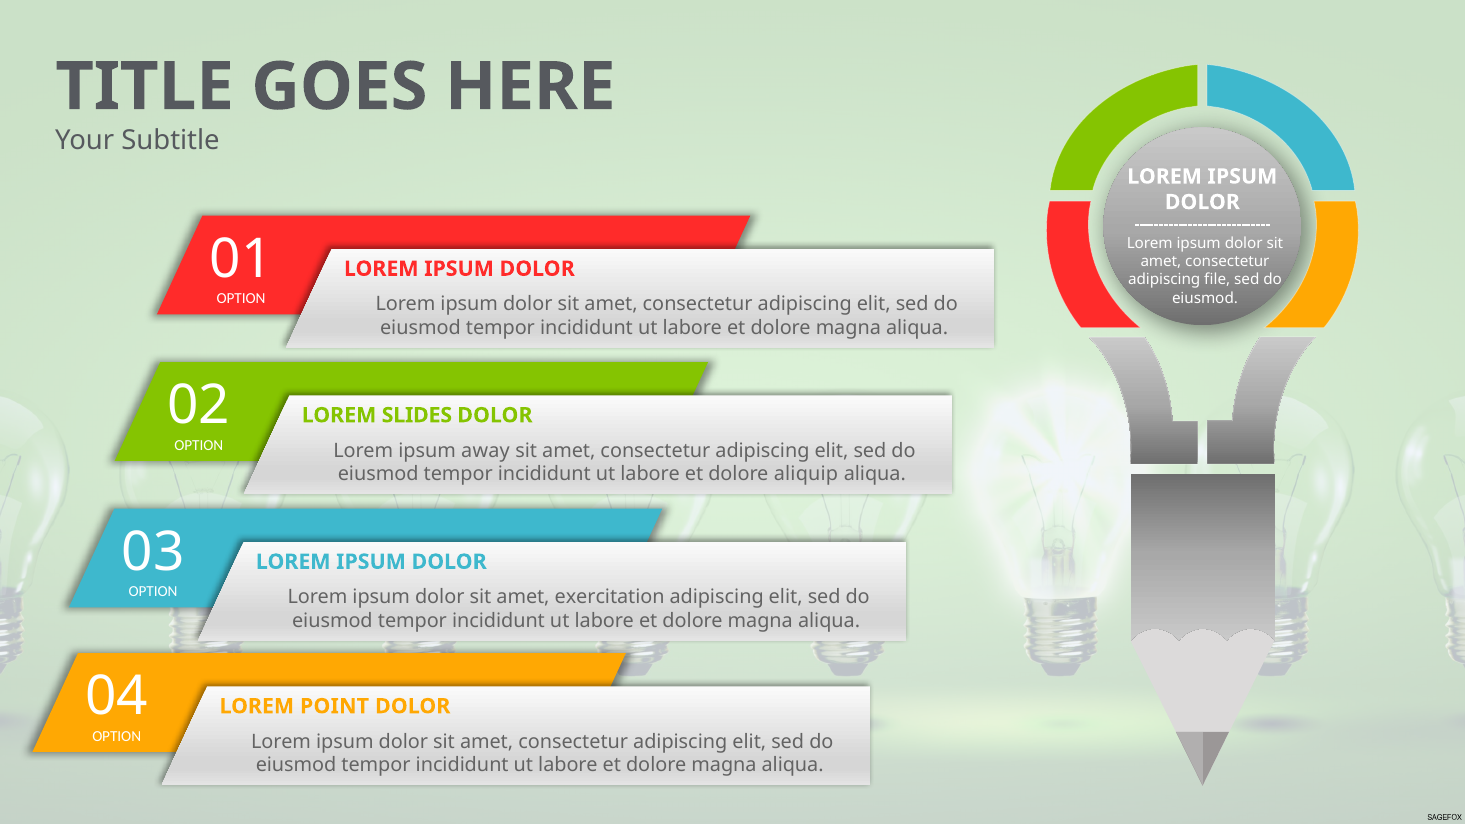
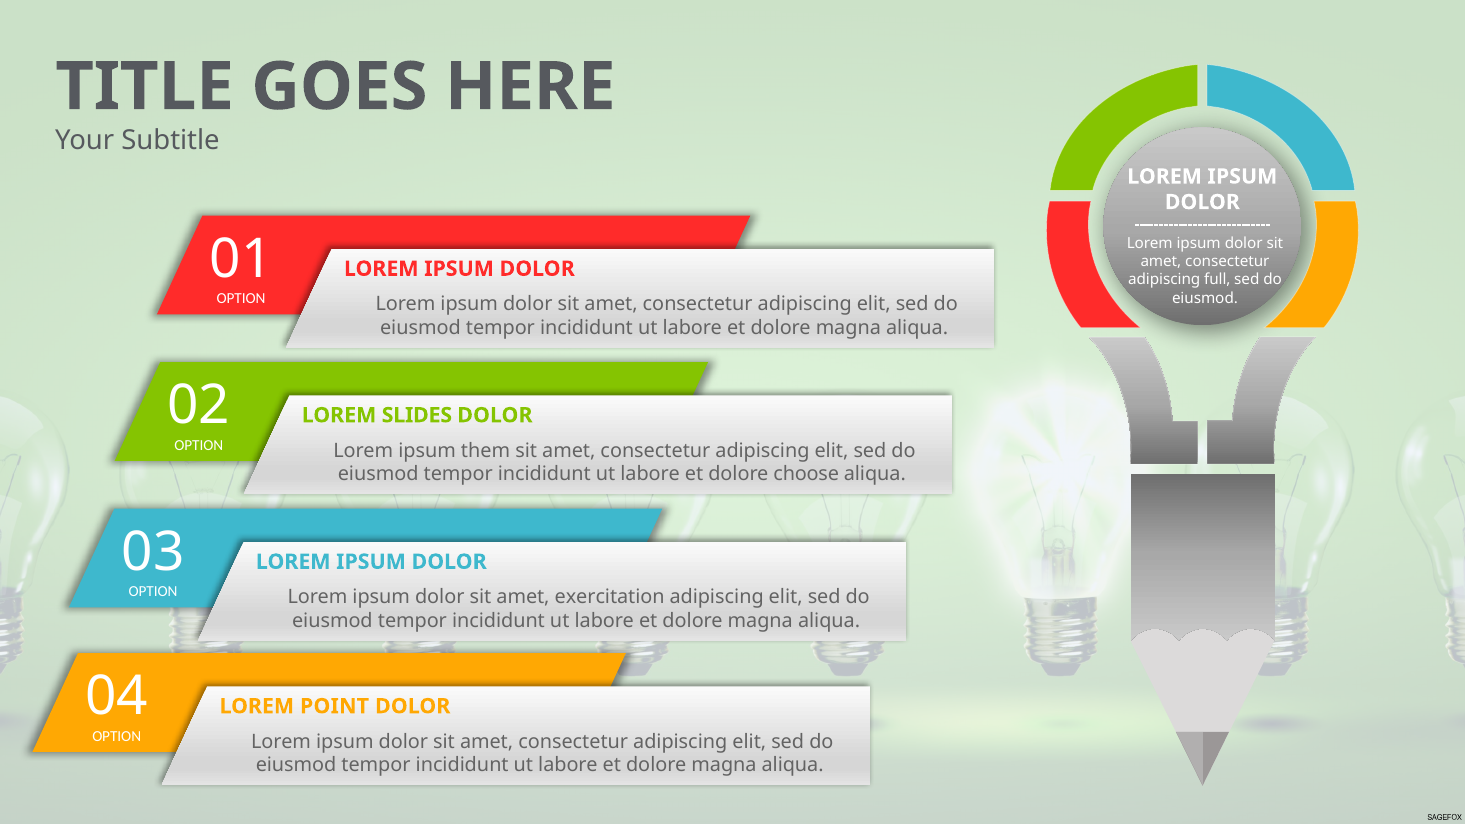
file: file -> full (1217, 280)
away: away -> them (486, 451)
aliquip: aliquip -> choose (806, 474)
